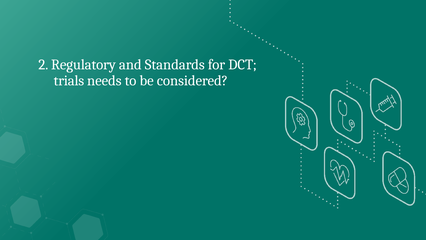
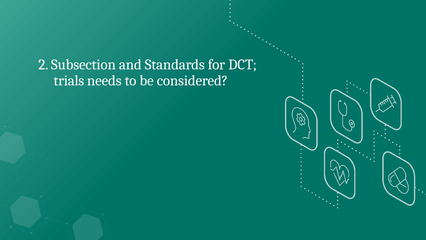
Regulatory: Regulatory -> Subsection (83, 65)
